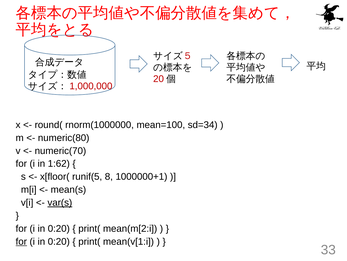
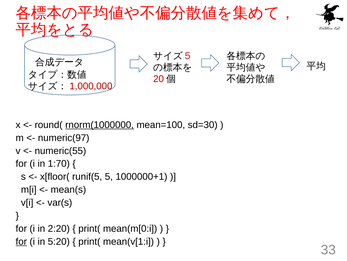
rnorm(1000000 underline: none -> present (100, 125)
sd=34: sd=34 -> sd=30 (203, 125)
numeric(80: numeric(80 -> numeric(97 (64, 137)
numeric(70: numeric(70 -> numeric(55 (60, 150)
1:62: 1:62 -> 1:70 (59, 163)
8: 8 -> 5 (109, 176)
var(s underline: present -> none (60, 202)
0:20: 0:20 -> 2:20 (59, 228)
mean(m[2:i: mean(m[2:i -> mean(m[0:i (130, 228)
0:20: 0:20 -> 5:20 (59, 241)
